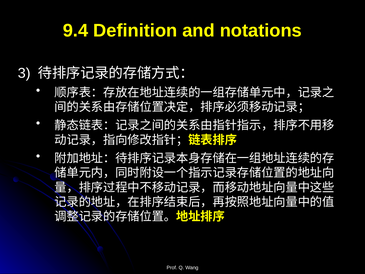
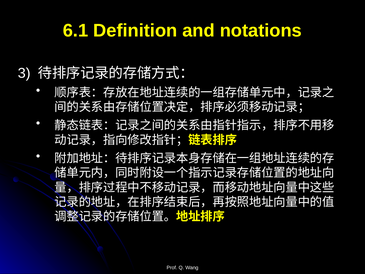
9.4: 9.4 -> 6.1 (76, 31)
